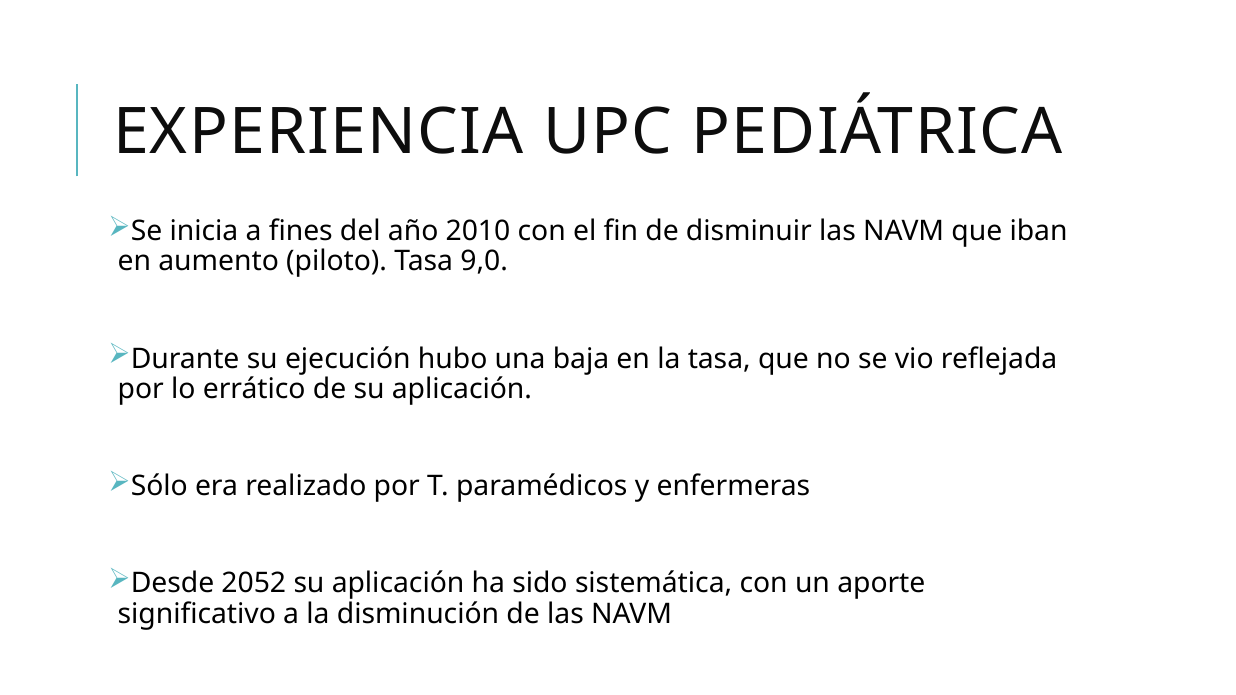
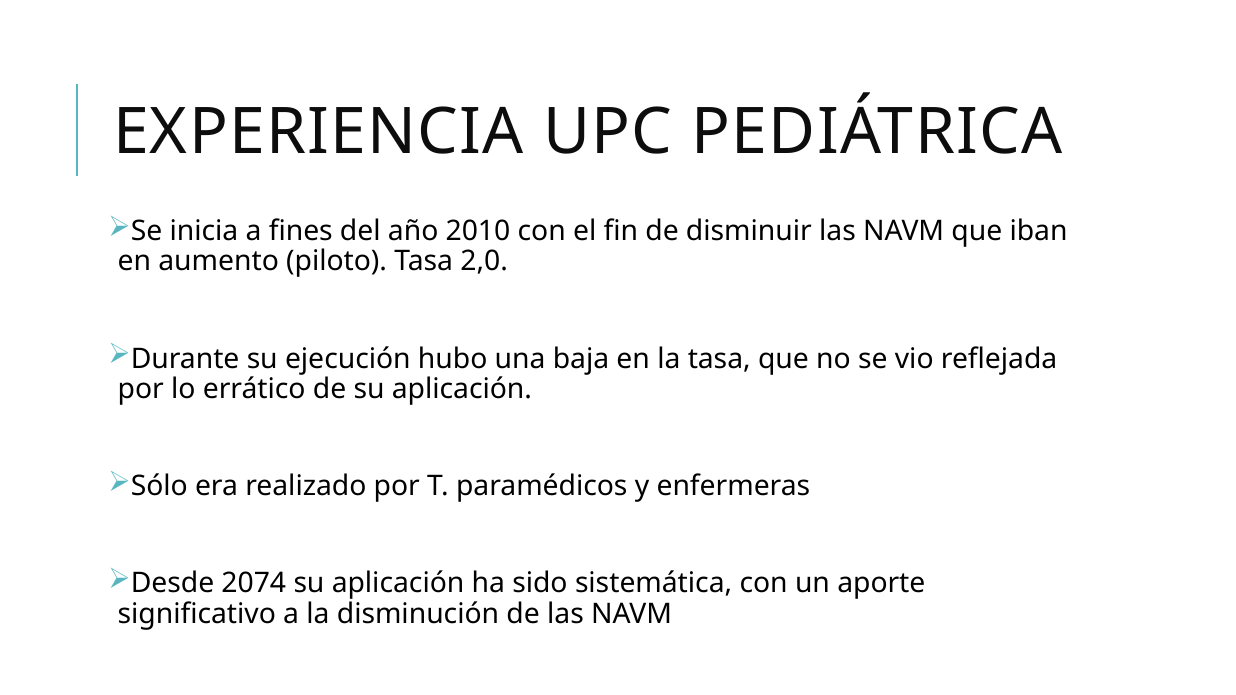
9,0: 9,0 -> 2,0 (484, 262)
2052: 2052 -> 2074 (254, 584)
